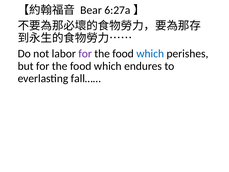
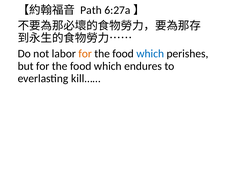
Bear: Bear -> Path (91, 10)
for colour: purple -> orange (85, 54)
fall……: fall…… -> kill…… (86, 78)
